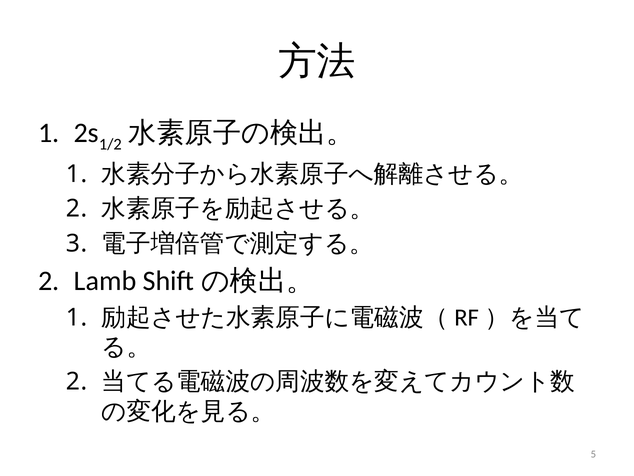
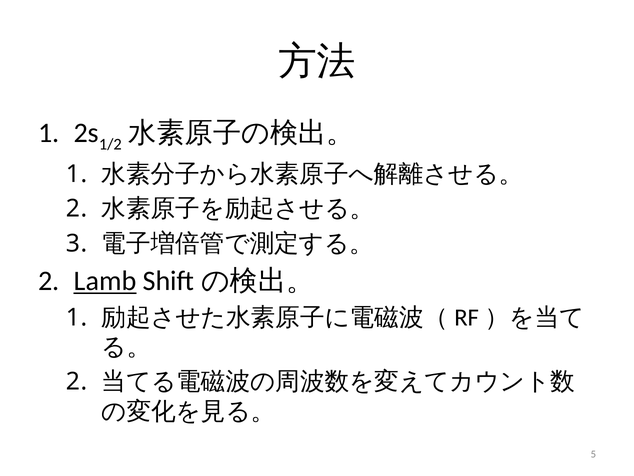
Lamb underline: none -> present (105, 281)
